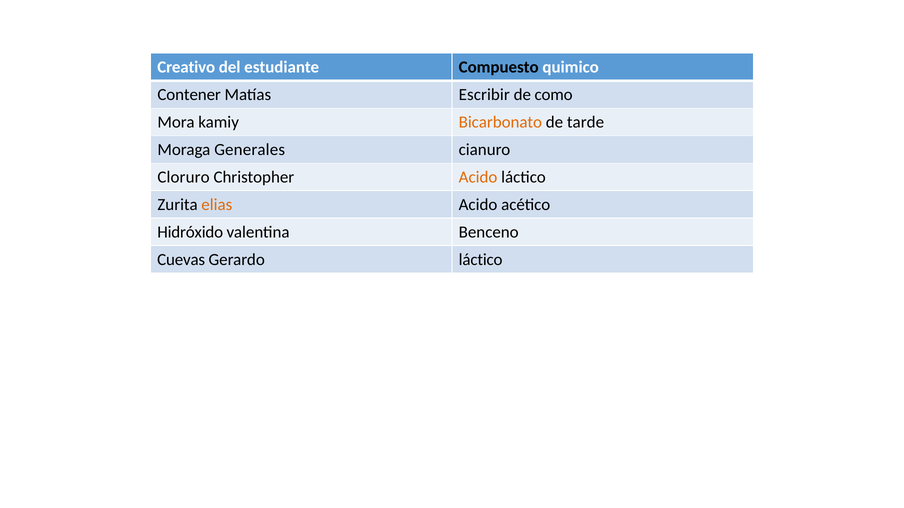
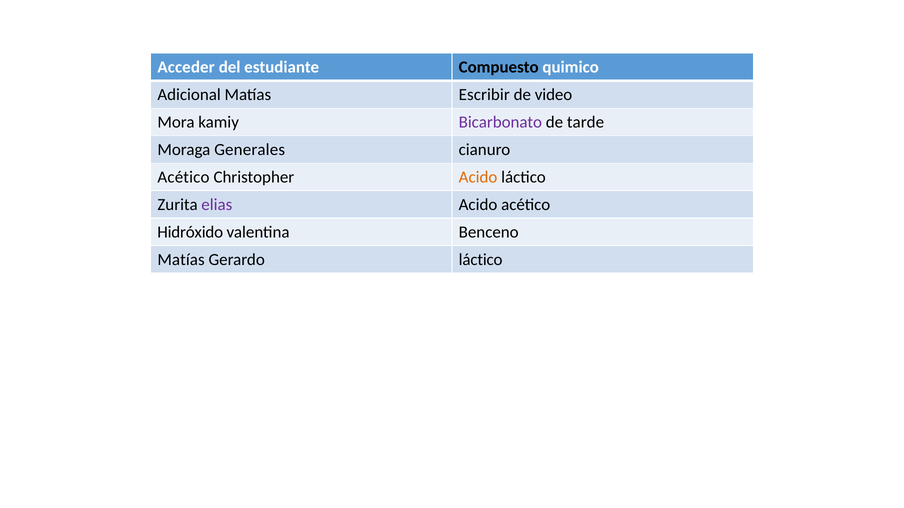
Creativo: Creativo -> Acceder (186, 67)
Contener: Contener -> Adicional (189, 95)
como: como -> video (554, 95)
Bicarbonato colour: orange -> purple (500, 122)
Cloruro: Cloruro -> Acético (183, 177)
elias colour: orange -> purple (217, 205)
Cuevas: Cuevas -> Matías (181, 260)
